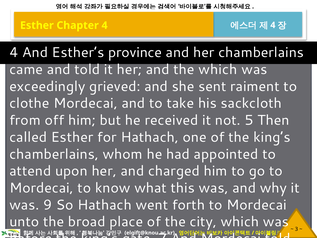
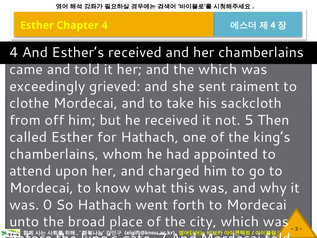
Esther’s province: province -> received (135, 52)
9: 9 -> 0 (47, 205)
